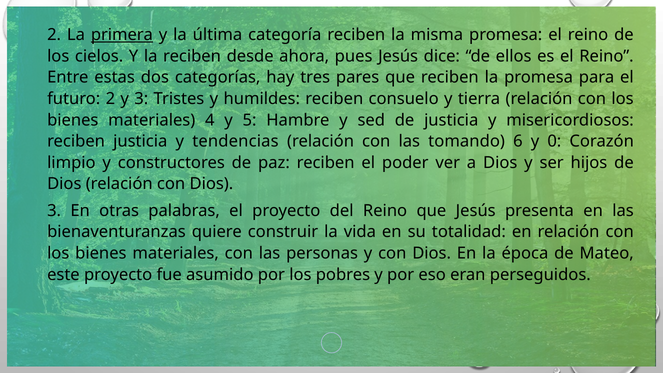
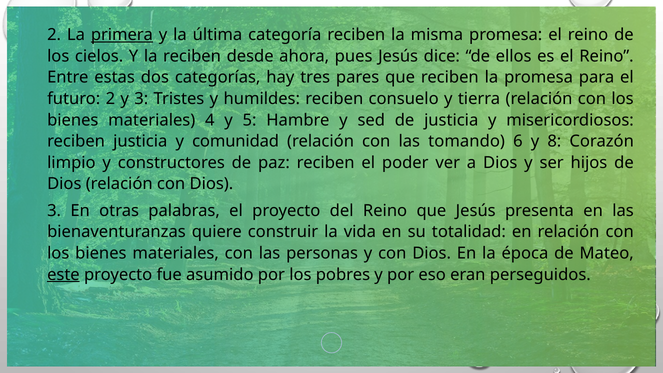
tendencias: tendencias -> comunidad (236, 141)
0: 0 -> 8 (554, 141)
este underline: none -> present (63, 274)
